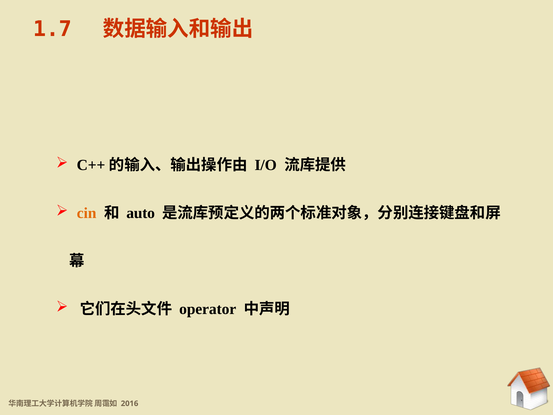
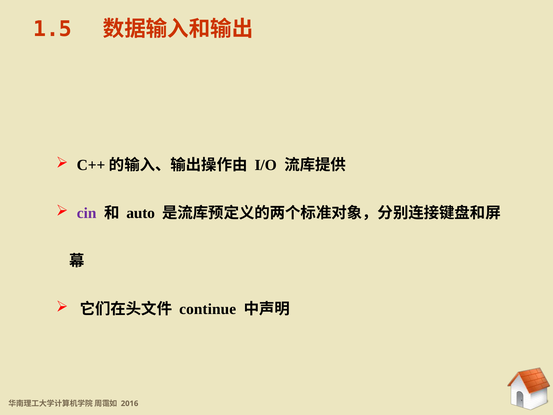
1.7: 1.7 -> 1.5 (52, 29)
cin colour: orange -> purple (87, 213)
operator: operator -> continue (208, 309)
